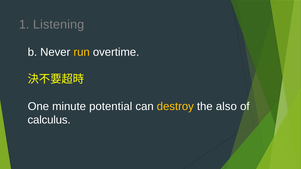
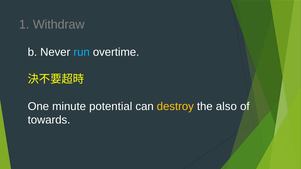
Listening: Listening -> Withdraw (59, 25)
run colour: yellow -> light blue (82, 52)
calculus: calculus -> towards (49, 120)
